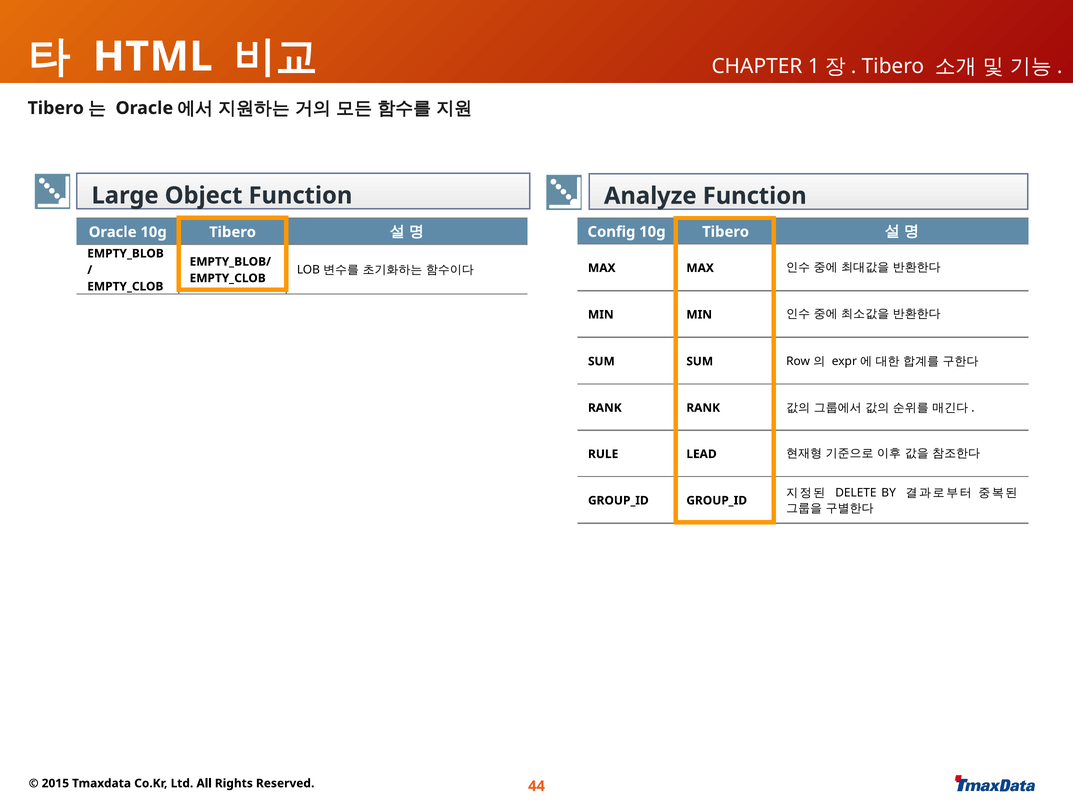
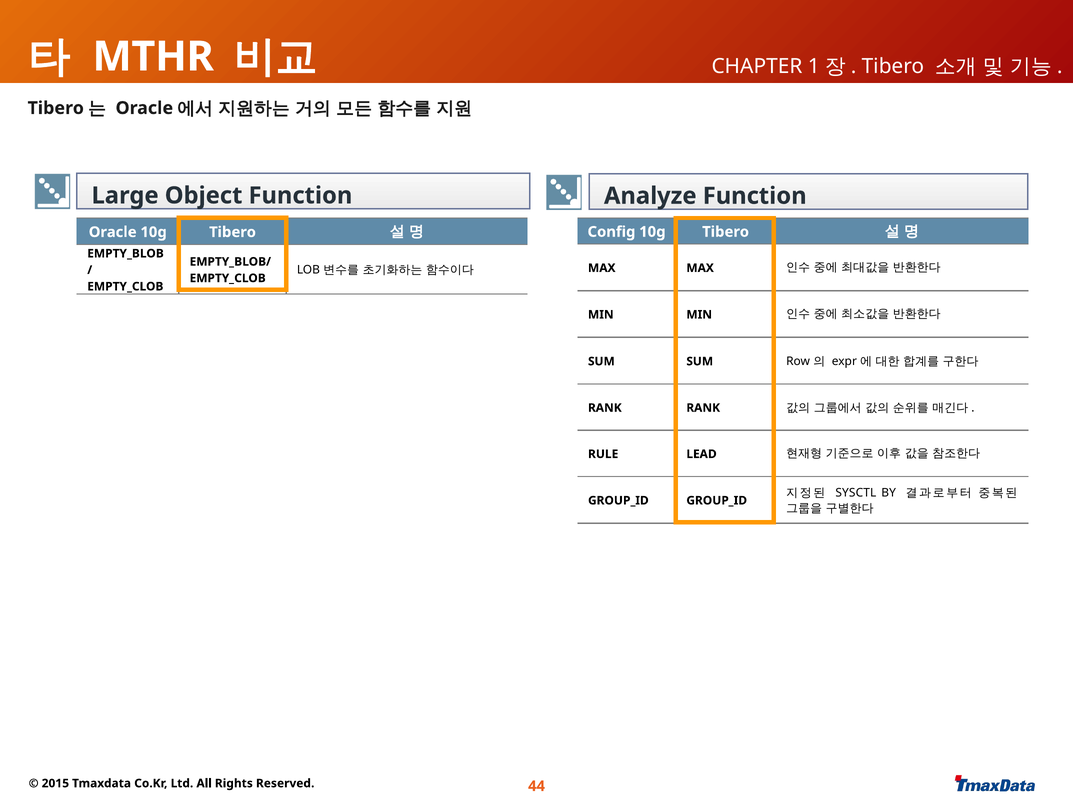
HTML: HTML -> MTHR (153, 57)
DELETE: DELETE -> SYSCTL (856, 493)
